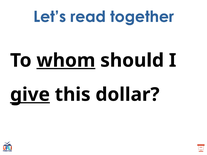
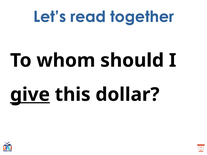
whom underline: present -> none (66, 61)
